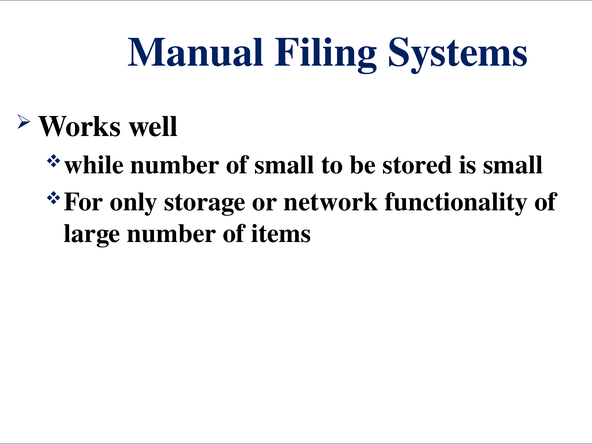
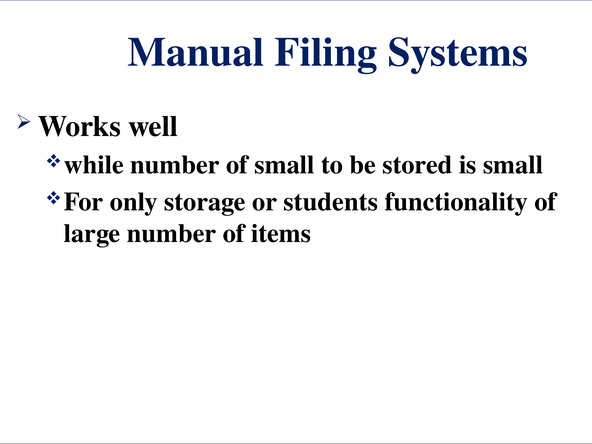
network: network -> students (331, 202)
